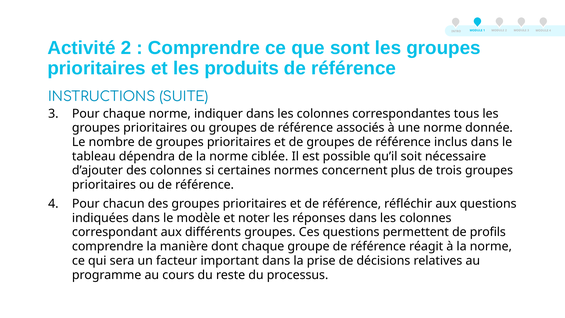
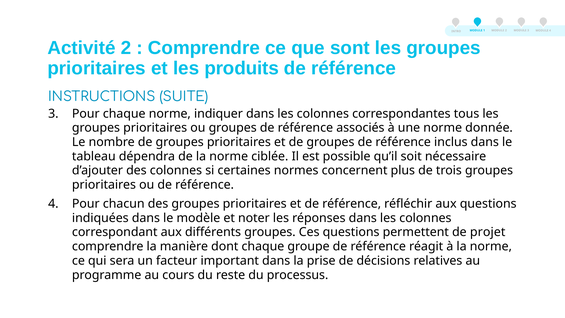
profils: profils -> projet (488, 232)
